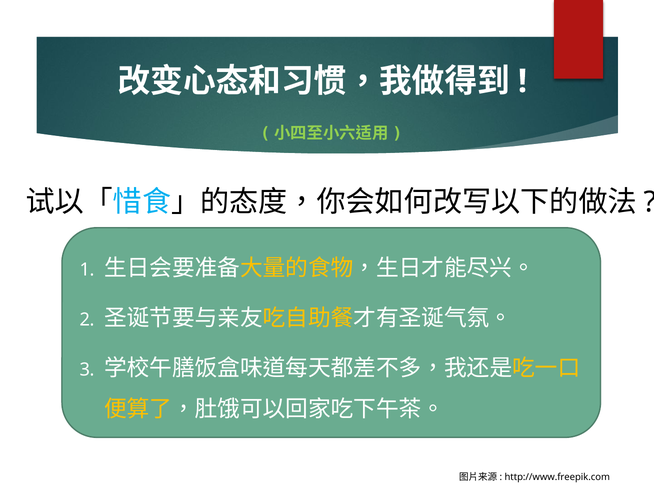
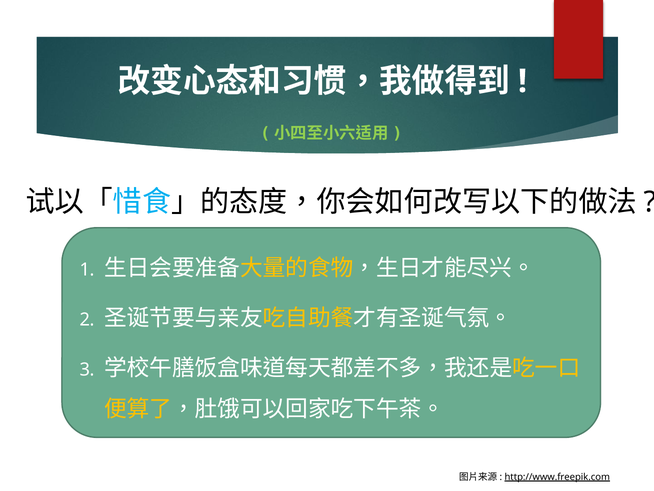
http://www.freepik.com underline: none -> present (557, 476)
